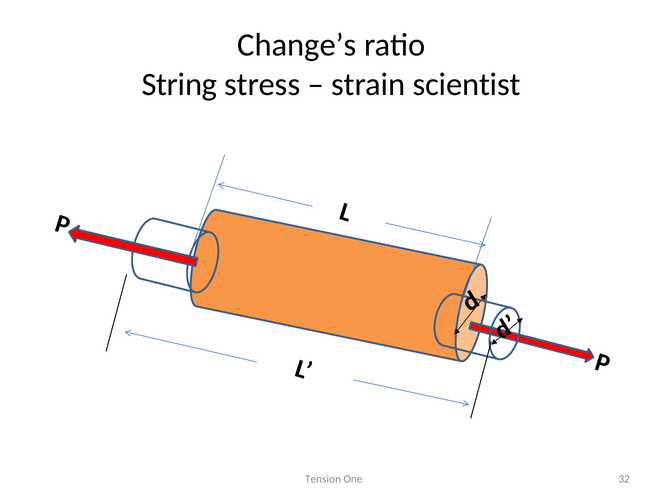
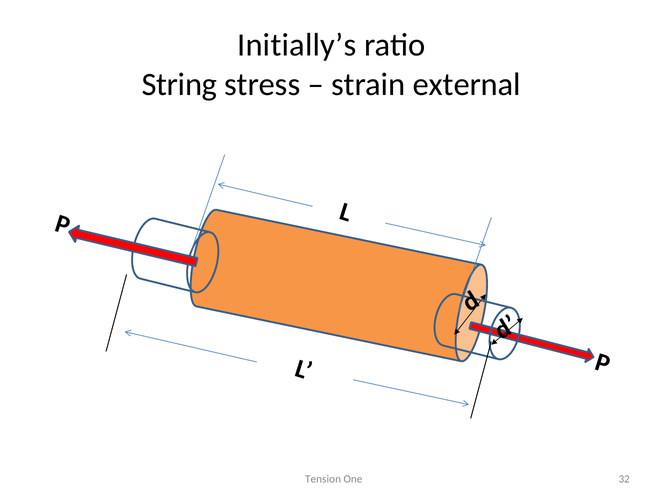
Change’s: Change’s -> Initially’s (297, 45)
scientist: scientist -> external (467, 84)
